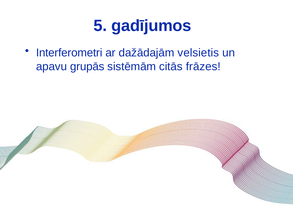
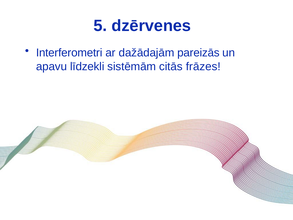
gadījumos: gadījumos -> dzērvenes (151, 26)
velsietis: velsietis -> pareizās (198, 53)
grupās: grupās -> līdzekli (87, 66)
